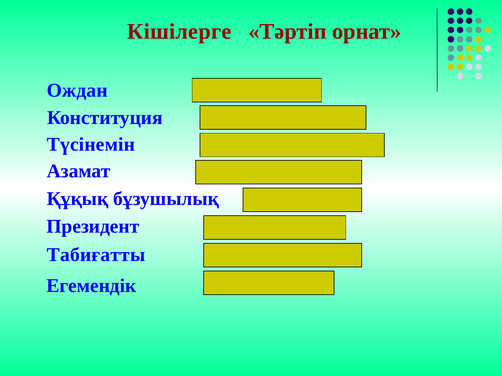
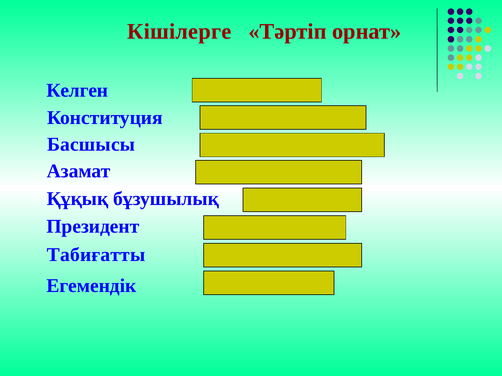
Ождан: Ождан -> Келген (77, 90)
Түсінемін: Түсінемін -> Басшысы (91, 145)
